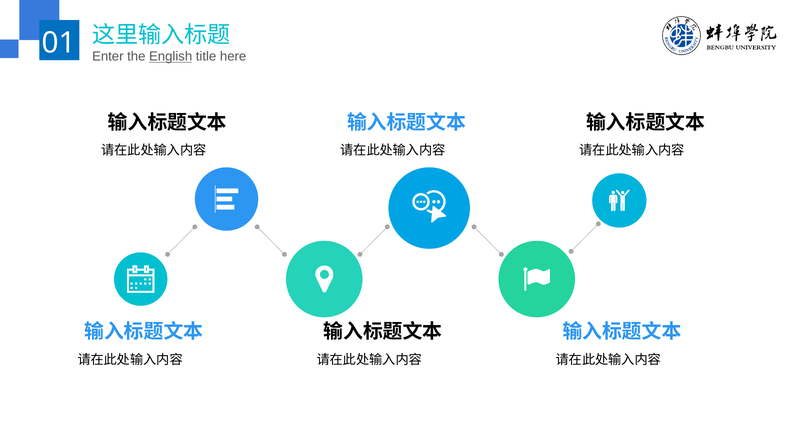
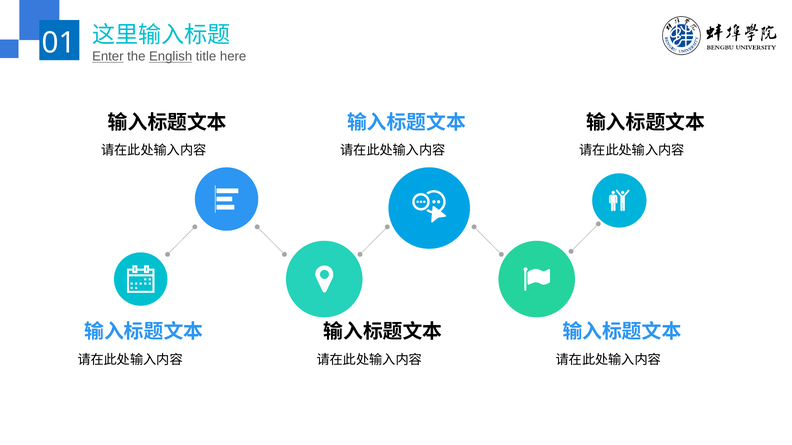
Enter underline: none -> present (108, 57)
